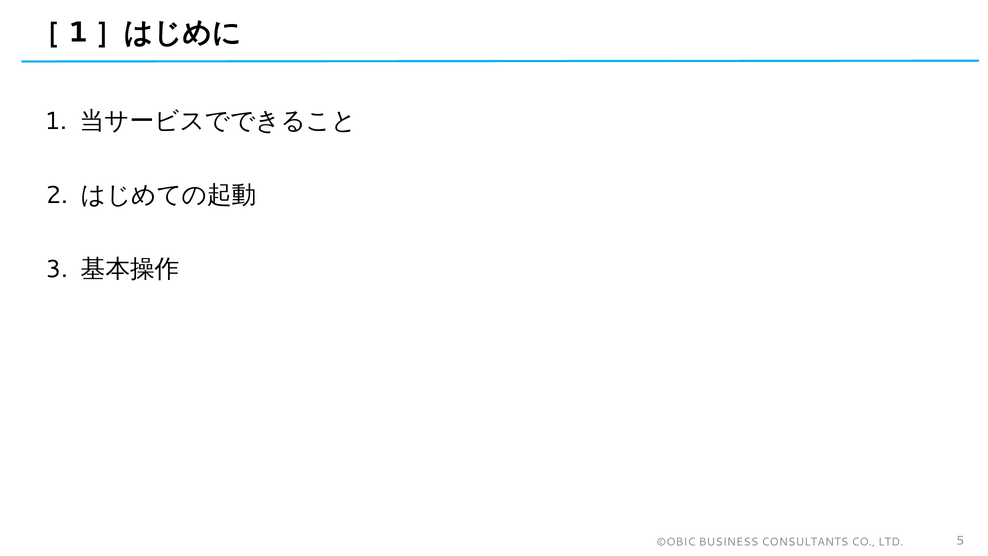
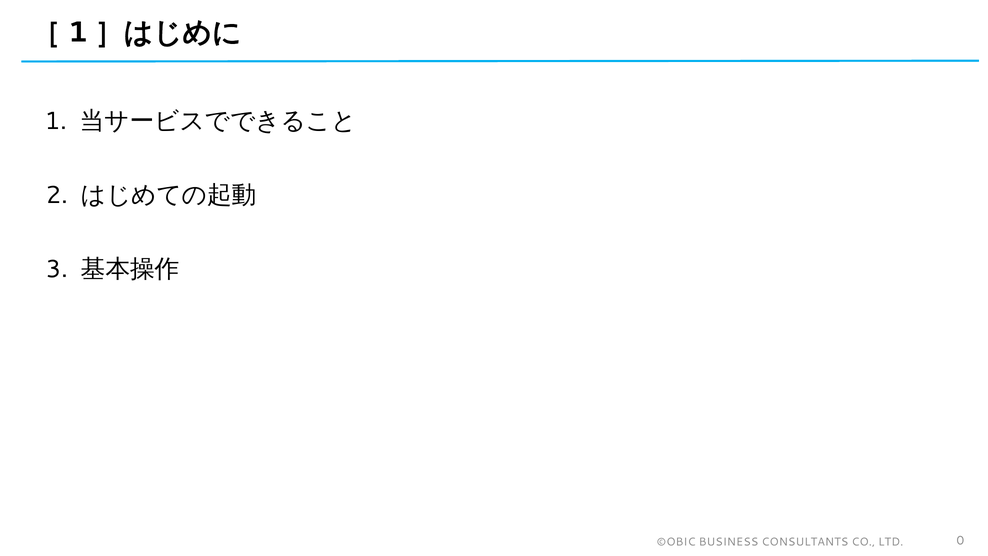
5: 5 -> 0 (960, 540)
